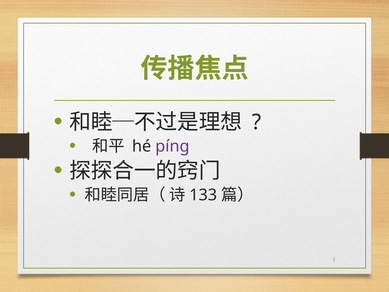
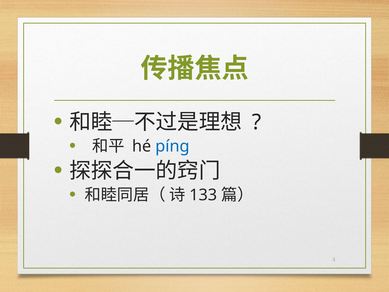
píng colour: purple -> blue (172, 146)
